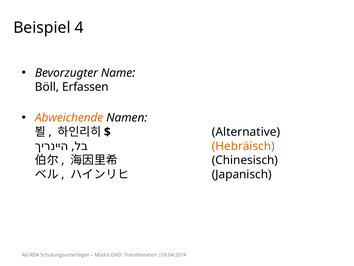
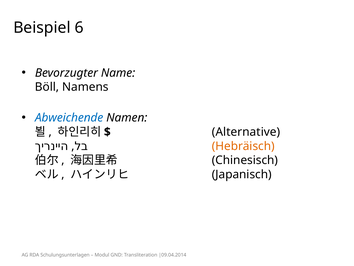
4: 4 -> 6 (79, 28)
Erfassen: Erfassen -> Namens (85, 87)
Abweichende colour: orange -> blue (69, 118)
